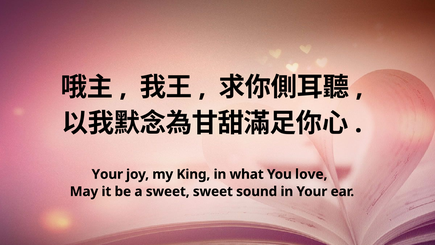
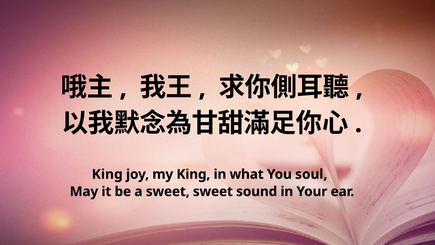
Your: Your -> King (107, 174)
love: love -> soul (311, 174)
